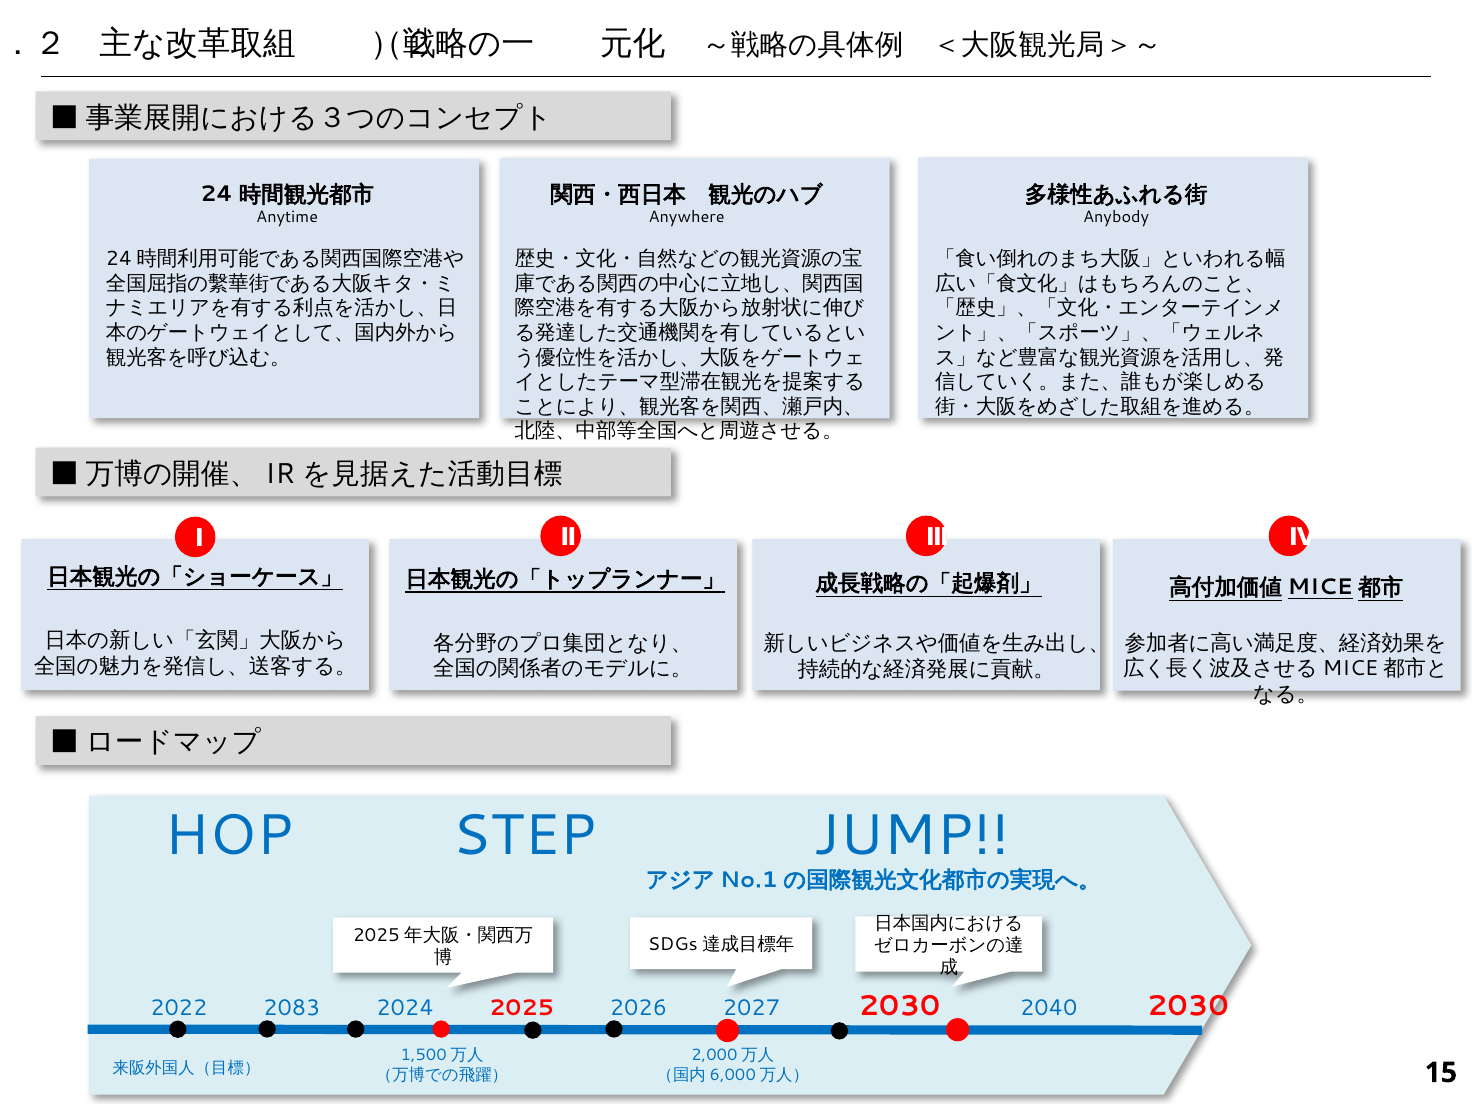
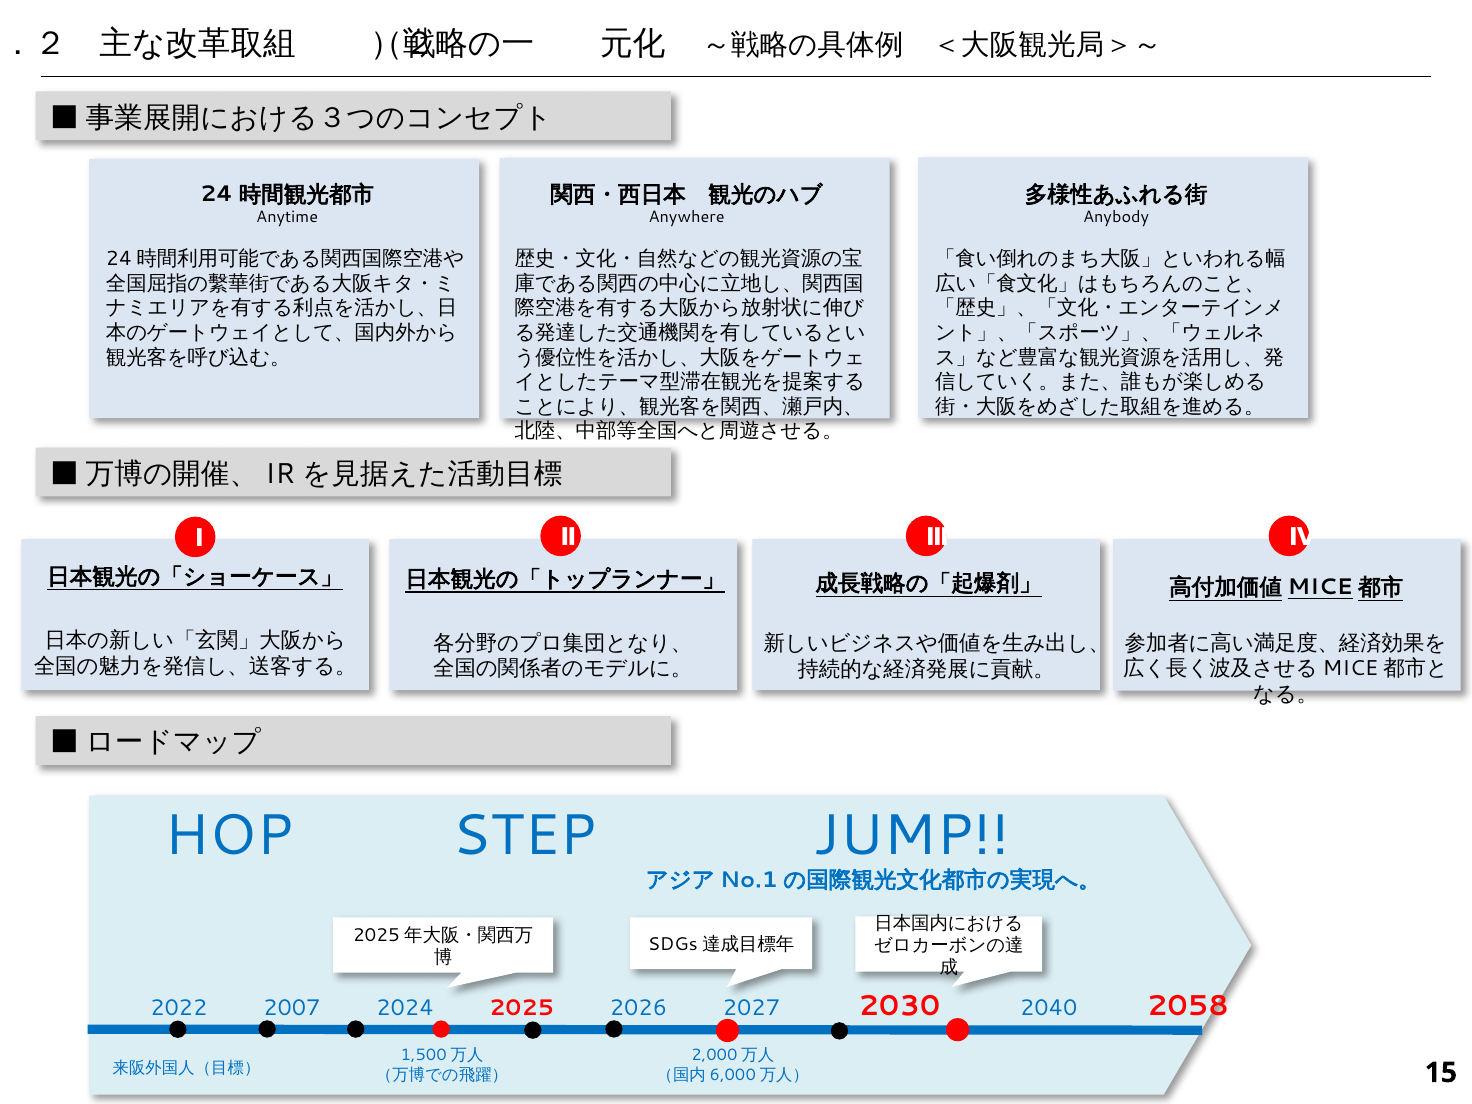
2083: 2083 -> 2007 (292, 1008)
2040 2030: 2030 -> 2058 (1188, 1006)
